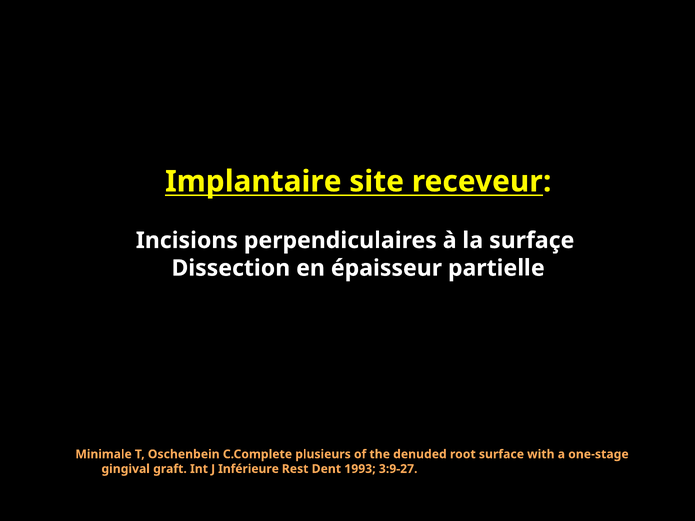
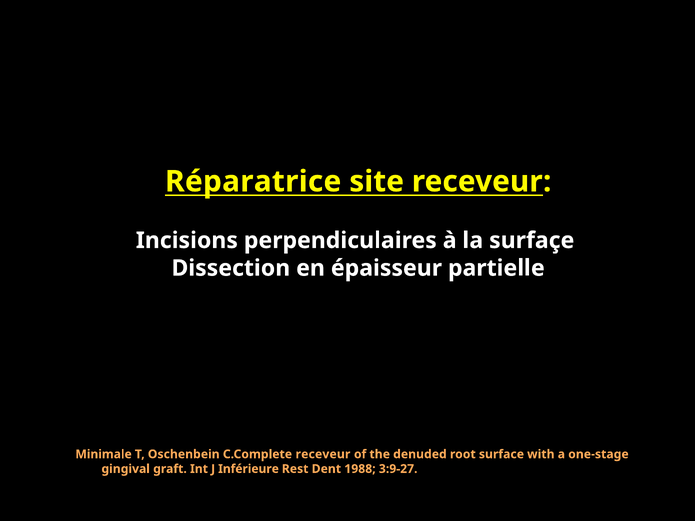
Implantaire: Implantaire -> Réparatrice (253, 182)
C.Complete plusieurs: plusieurs -> receveur (323, 454)
1993: 1993 -> 1988 (360, 469)
